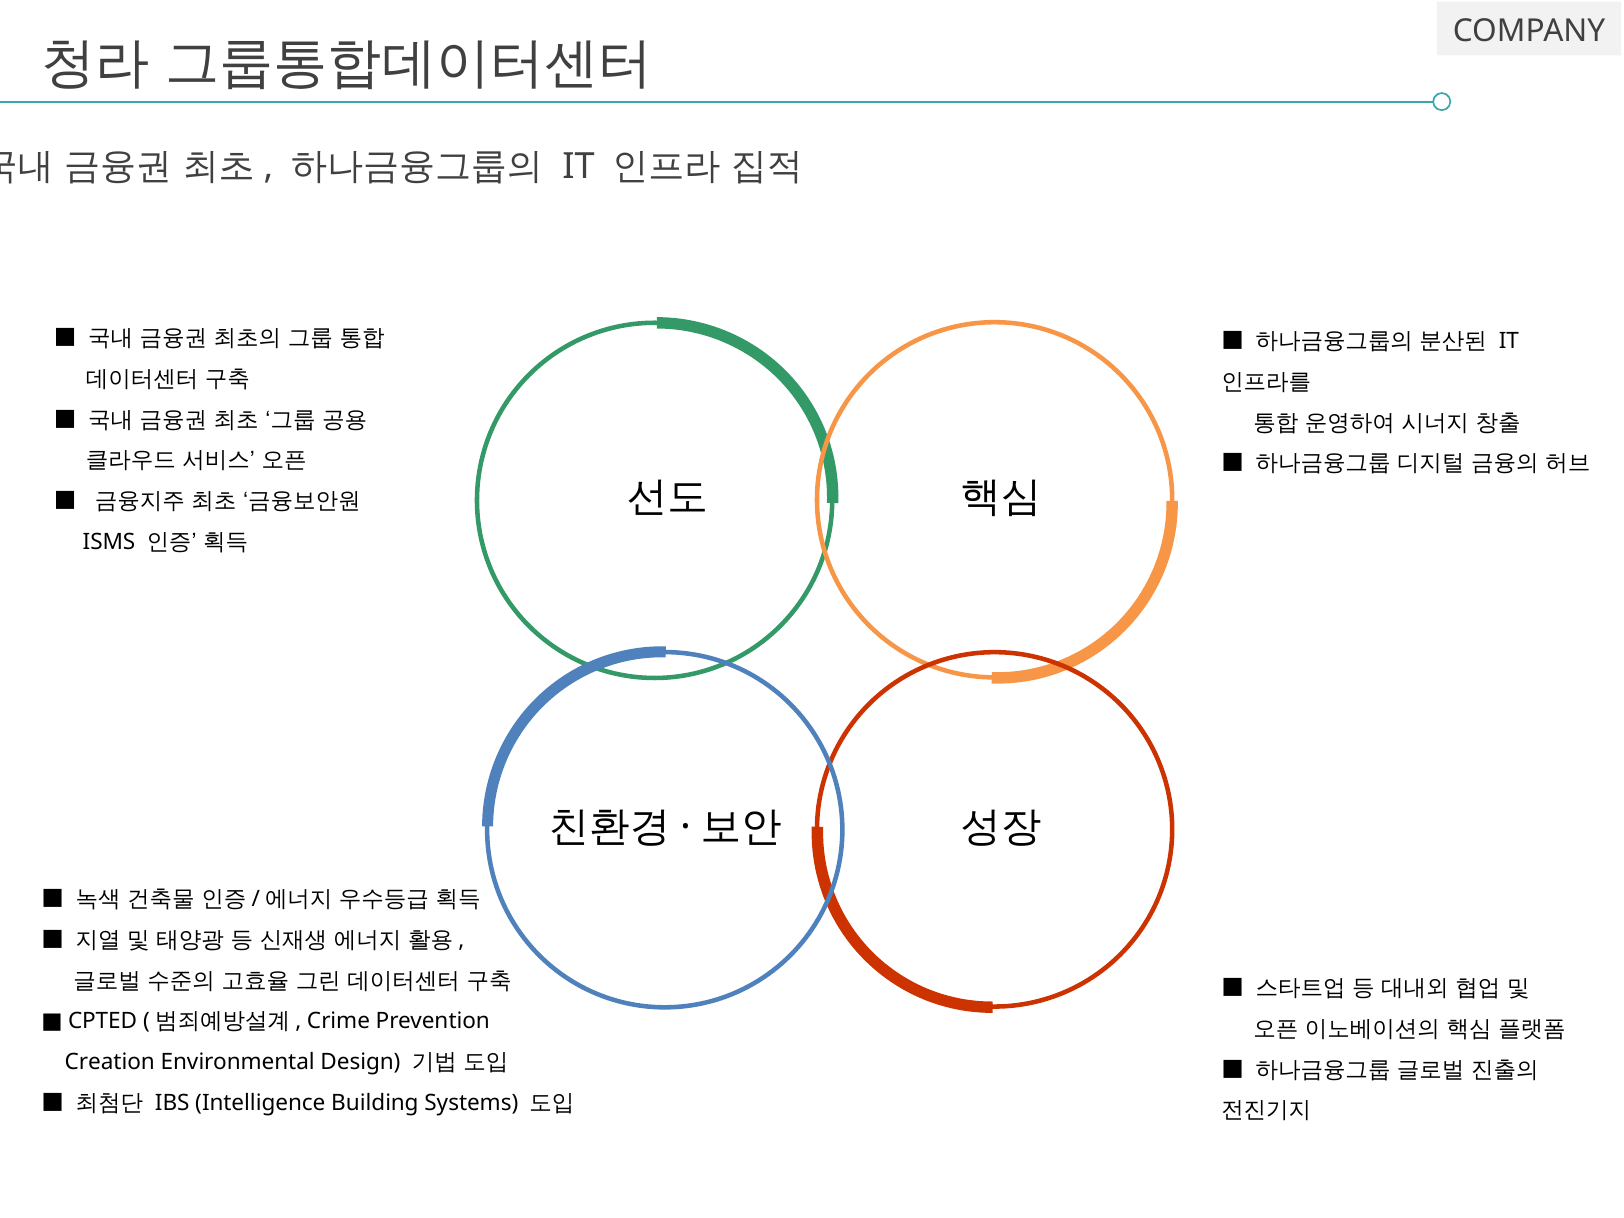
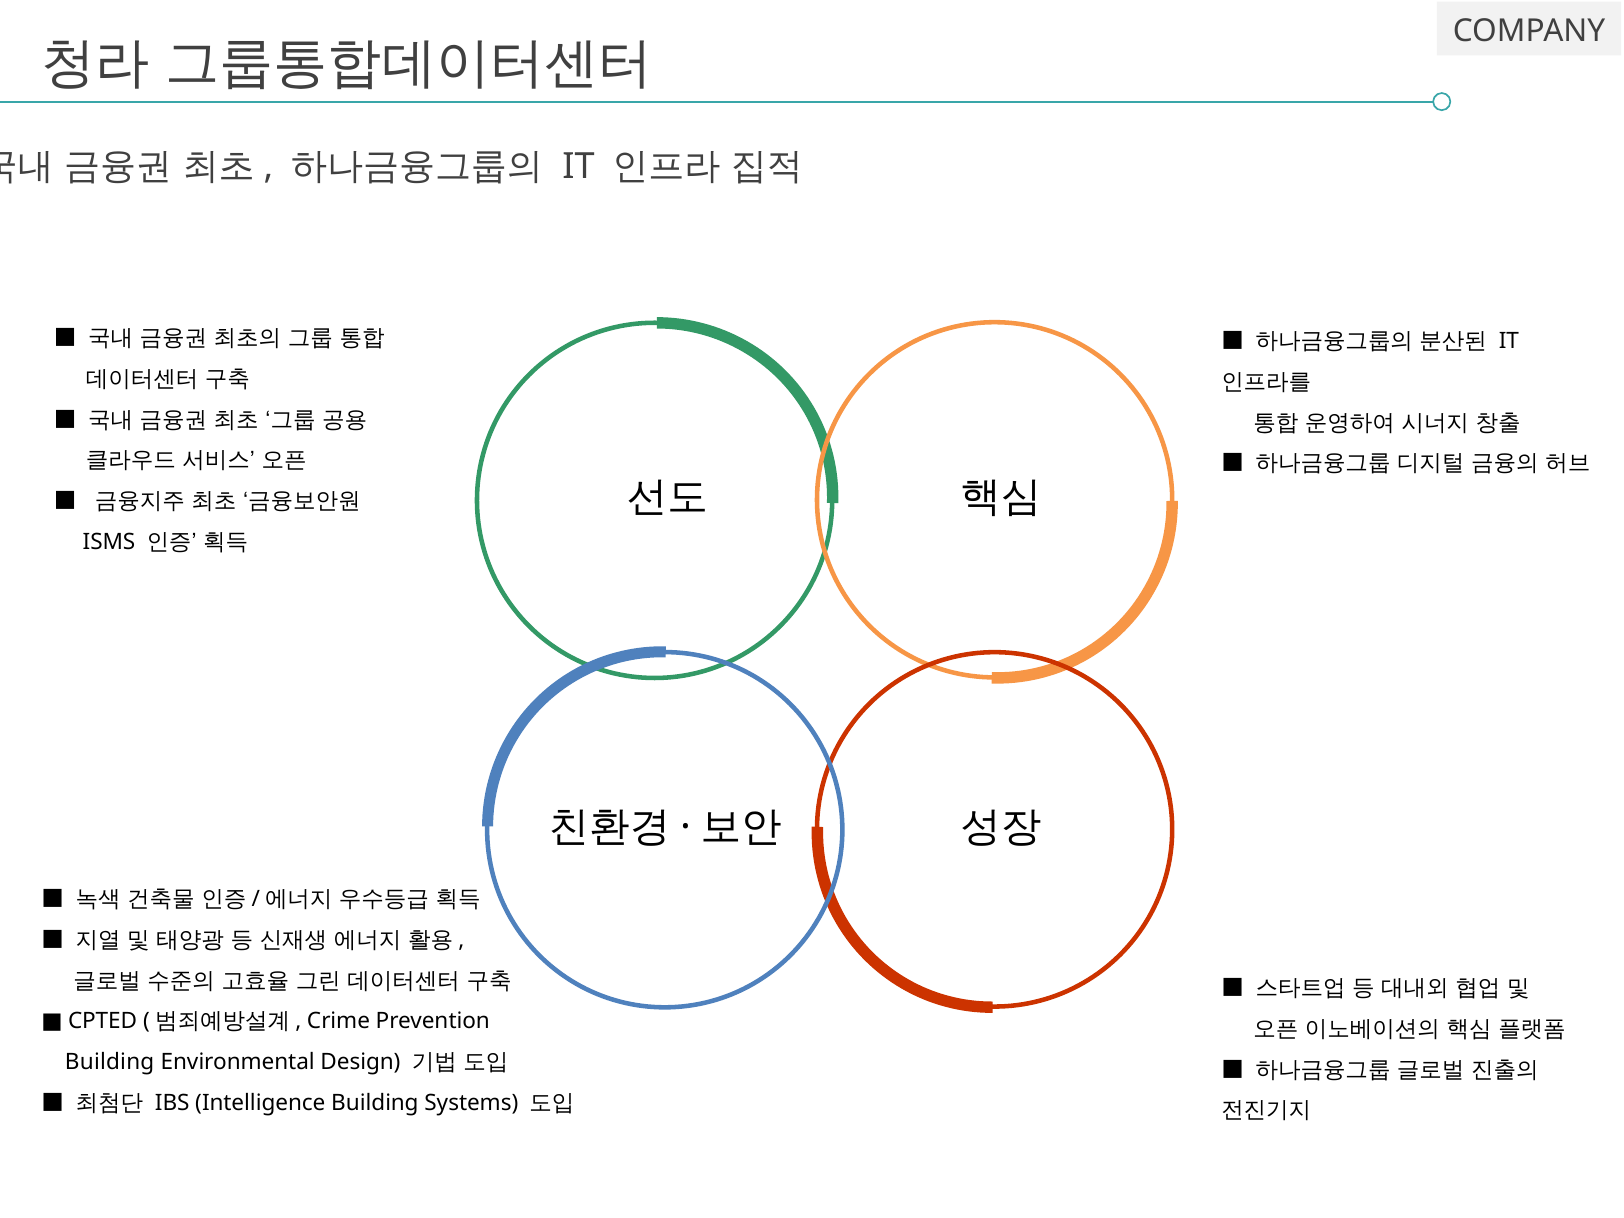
Creation: Creation -> Building (110, 1062)
